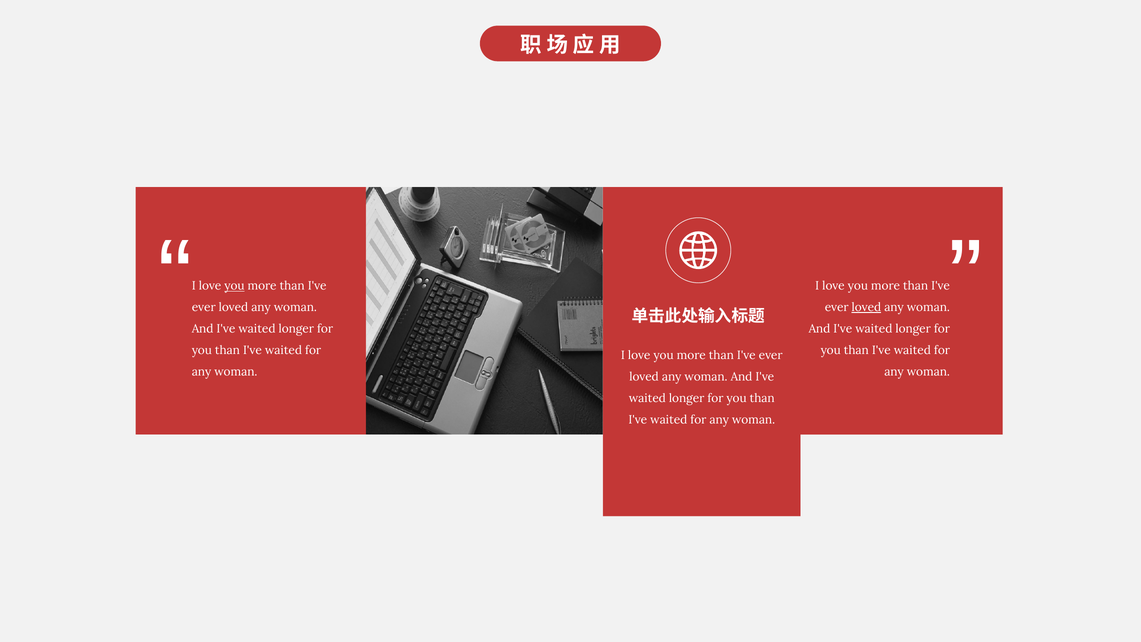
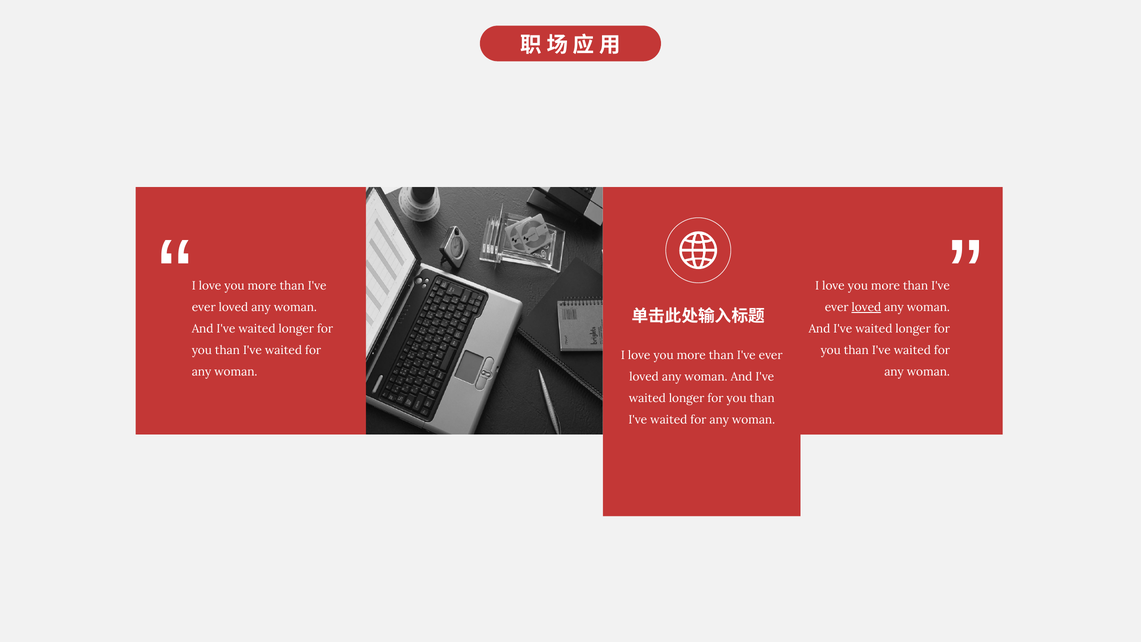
you underline: present -> none (234, 286)
